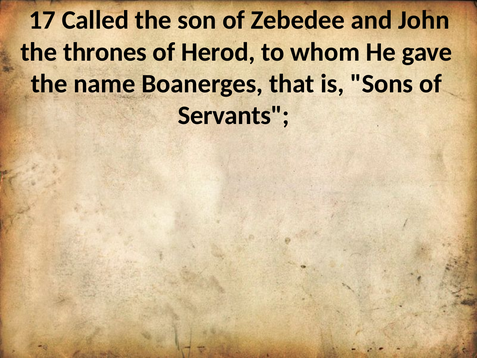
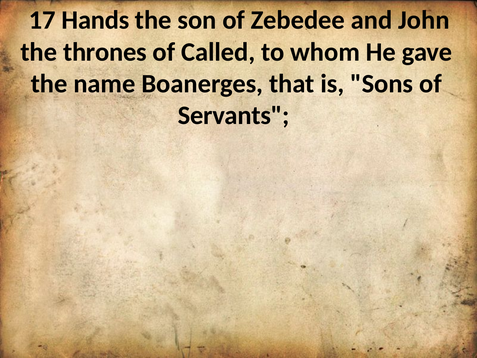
Called: Called -> Hands (95, 20)
Herod: Herod -> Called (218, 52)
